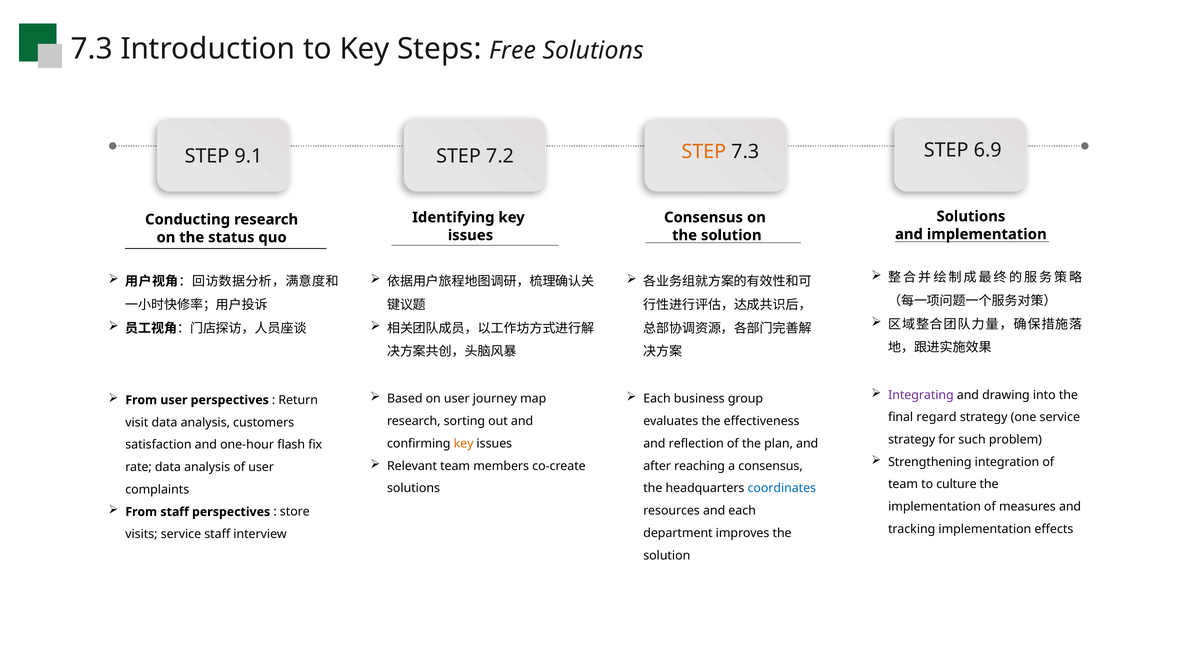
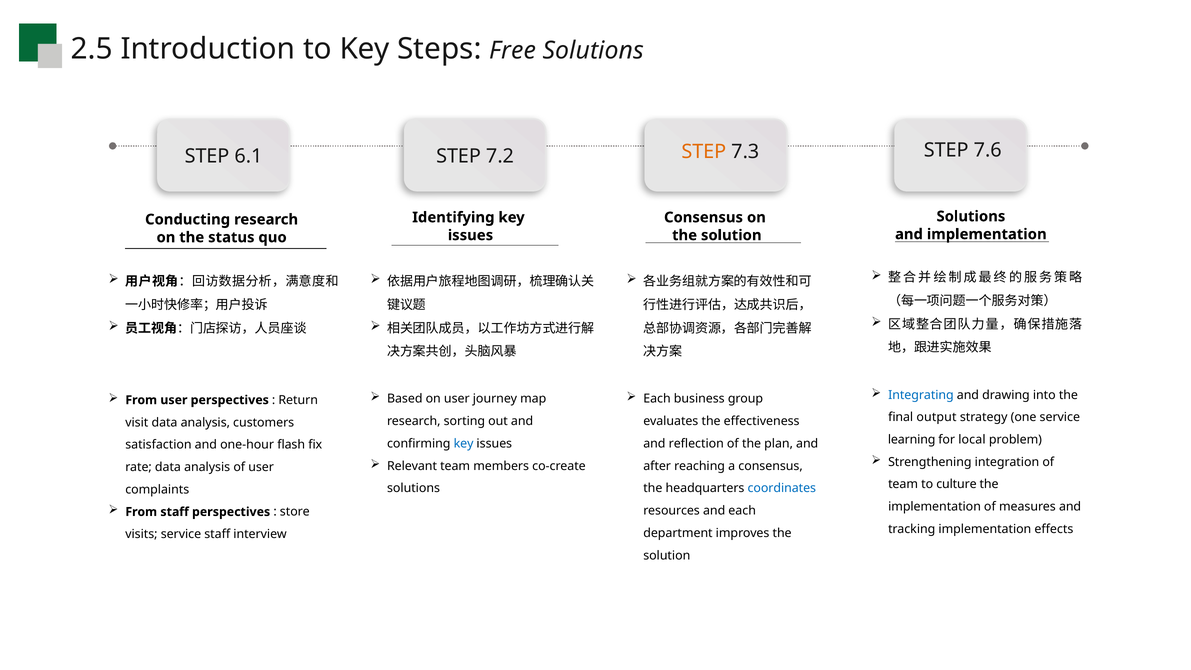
7.3: 7.3 -> 2.5 (92, 49)
9.1: 9.1 -> 6.1 (248, 156)
6.9: 6.9 -> 7.6 (988, 150)
Integrating colour: purple -> blue (921, 395)
regard: regard -> output (936, 417)
strategy: strategy -> learning (912, 440)
such: such -> local (972, 440)
key colour: orange -> blue (464, 444)
